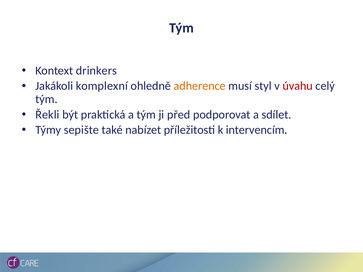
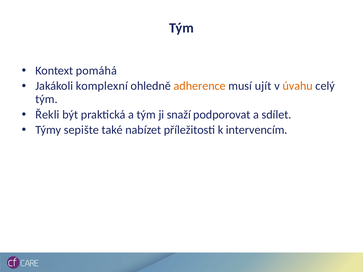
drinkers: drinkers -> pomáhá (96, 71)
styl: styl -> ujít (263, 86)
úvahu colour: red -> orange (298, 86)
před: před -> snaží (179, 115)
